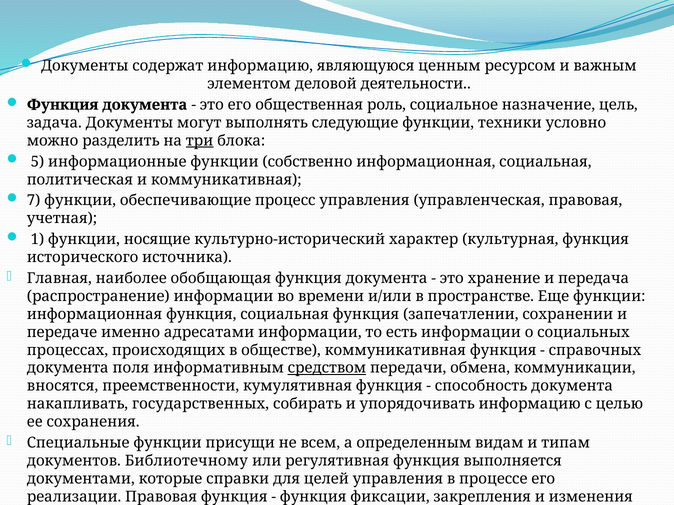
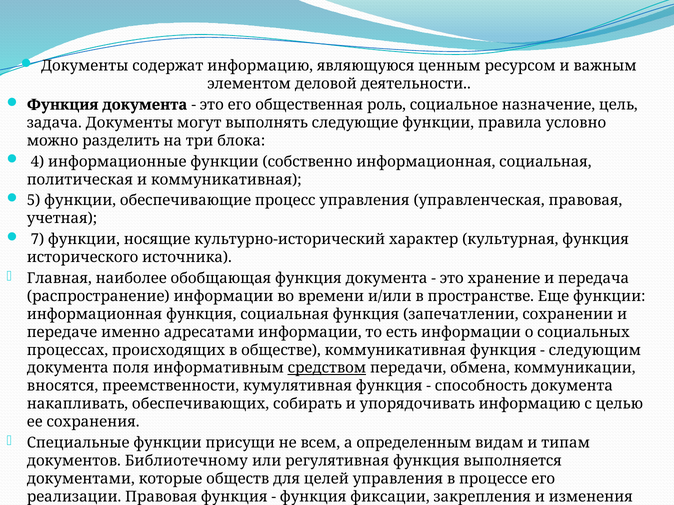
техники: техники -> правила (510, 123)
три underline: present -> none (200, 141)
5: 5 -> 4 (37, 162)
7: 7 -> 5 (34, 201)
1: 1 -> 7 (37, 240)
справочных: справочных -> следующим (595, 350)
государственных: государственных -> обеспечивающих (201, 404)
справки: справки -> обществ (238, 479)
